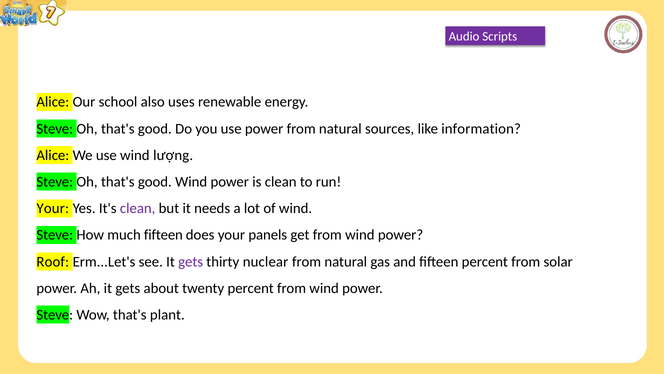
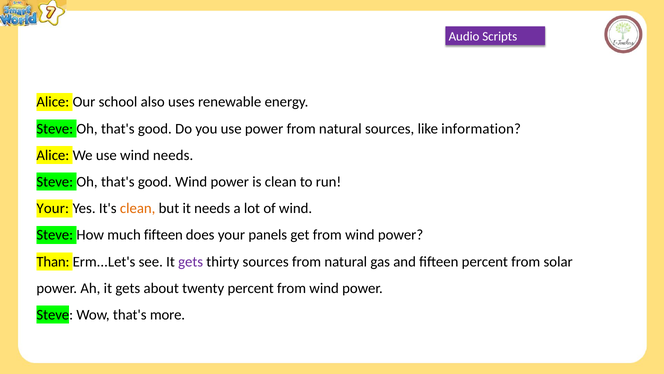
wind lượng: lượng -> needs (173, 155)
clean colour: purple -> orange (138, 208)
Roof: Roof -> Than (53, 261)
thirty nuclear: nuclear -> sources (266, 261)
plant: plant -> more (167, 314)
